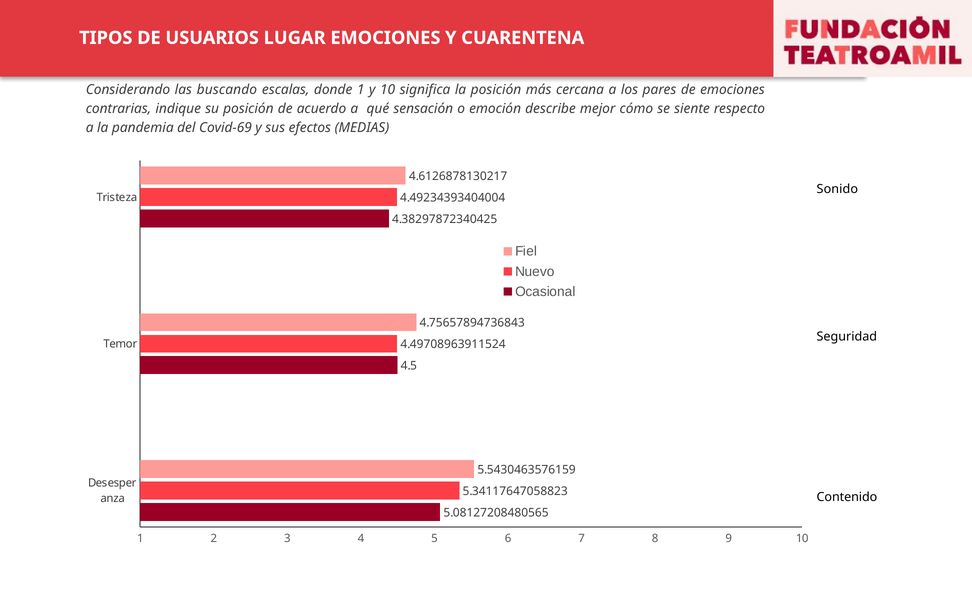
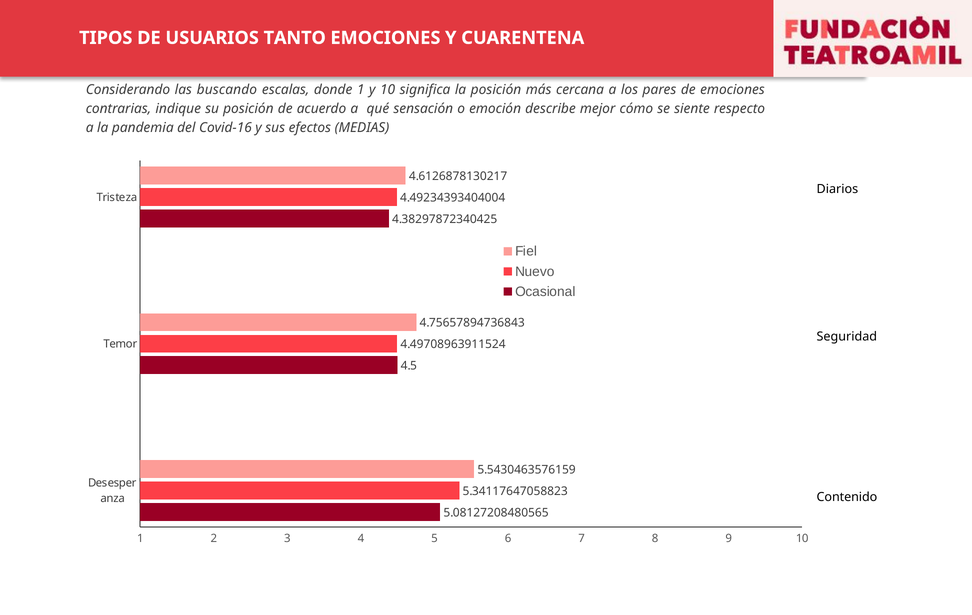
LUGAR: LUGAR -> TANTO (295, 38)
Covid-69: Covid-69 -> Covid-16 (225, 128)
Sonido: Sonido -> Diarios (837, 189)
